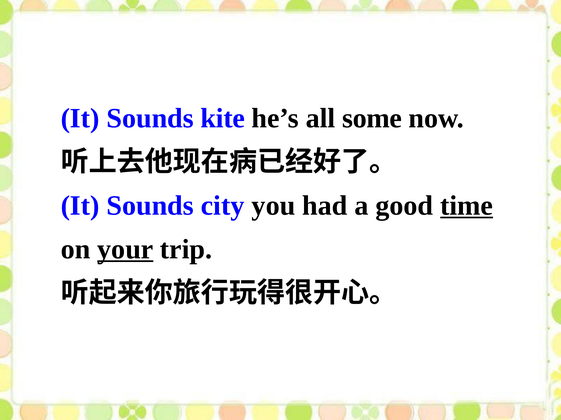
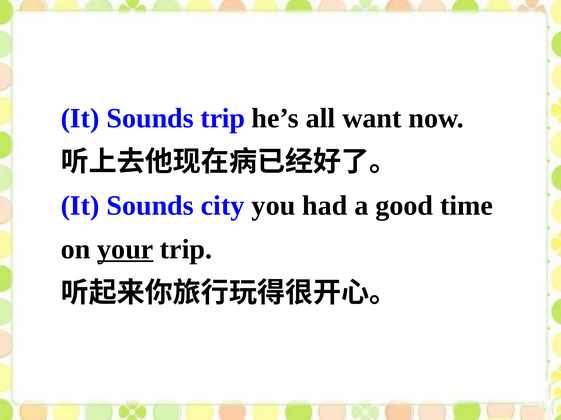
Sounds kite: kite -> trip (223, 118)
some: some -> want (372, 118)
time underline: present -> none (467, 206)
